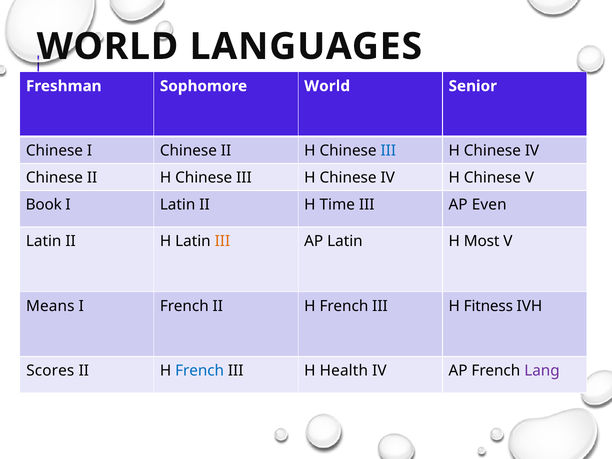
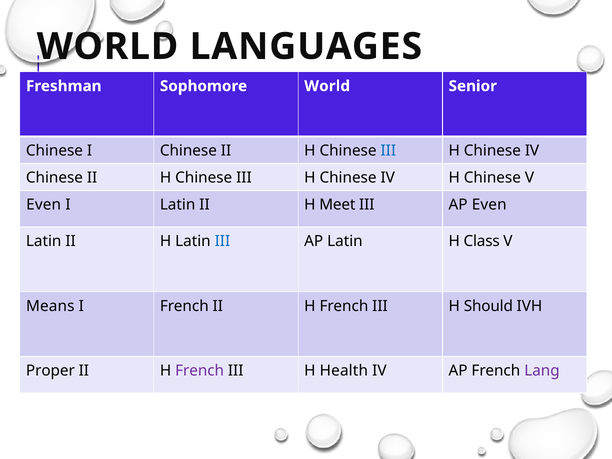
Book: Book -> Even (44, 205)
Time: Time -> Meet (337, 205)
III colour: orange -> blue (222, 241)
Most: Most -> Class (482, 241)
Fitness: Fitness -> Should (488, 306)
Scores: Scores -> Proper (50, 371)
French colour: blue -> purple (200, 371)
